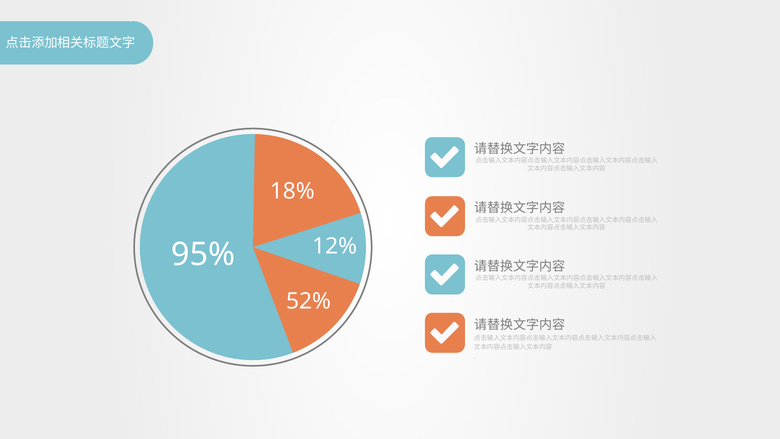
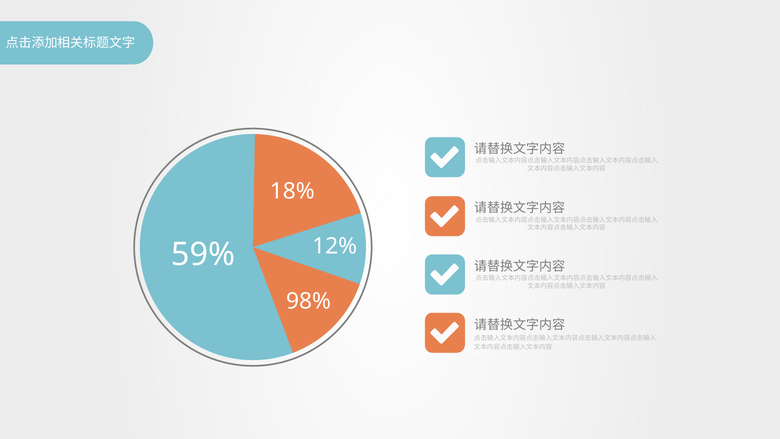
95%: 95% -> 59% (203, 254)
52%: 52% -> 98% (308, 301)
